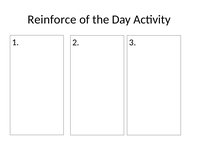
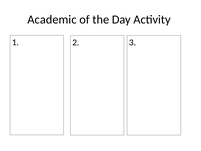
Reinforce: Reinforce -> Academic (52, 19)
